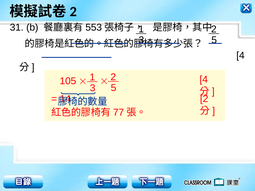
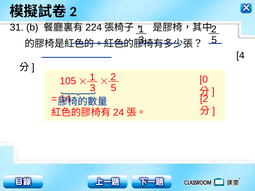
553: 553 -> 224 (94, 27)
4: 4 -> 0 (204, 80)
77: 77 -> 24 (119, 113)
